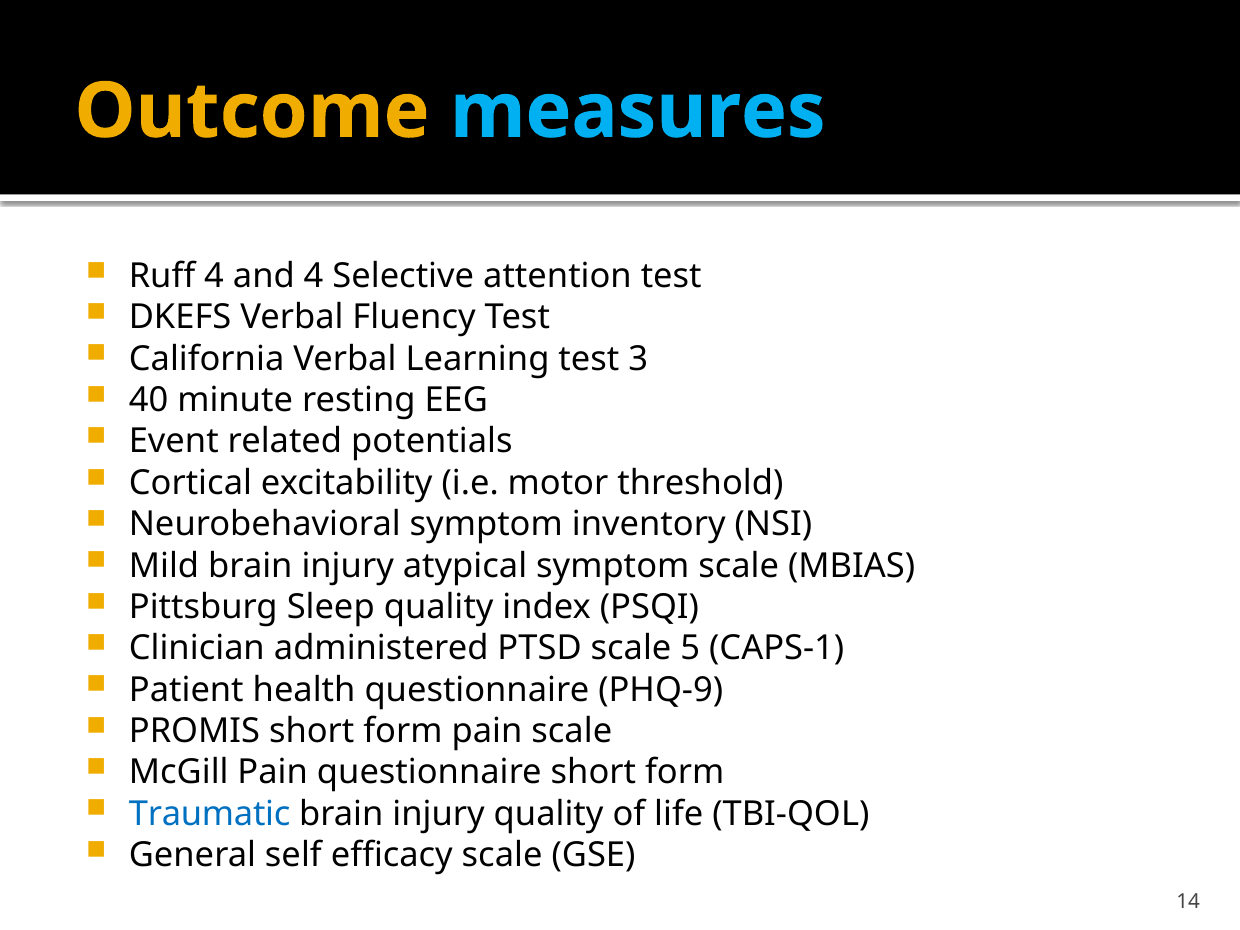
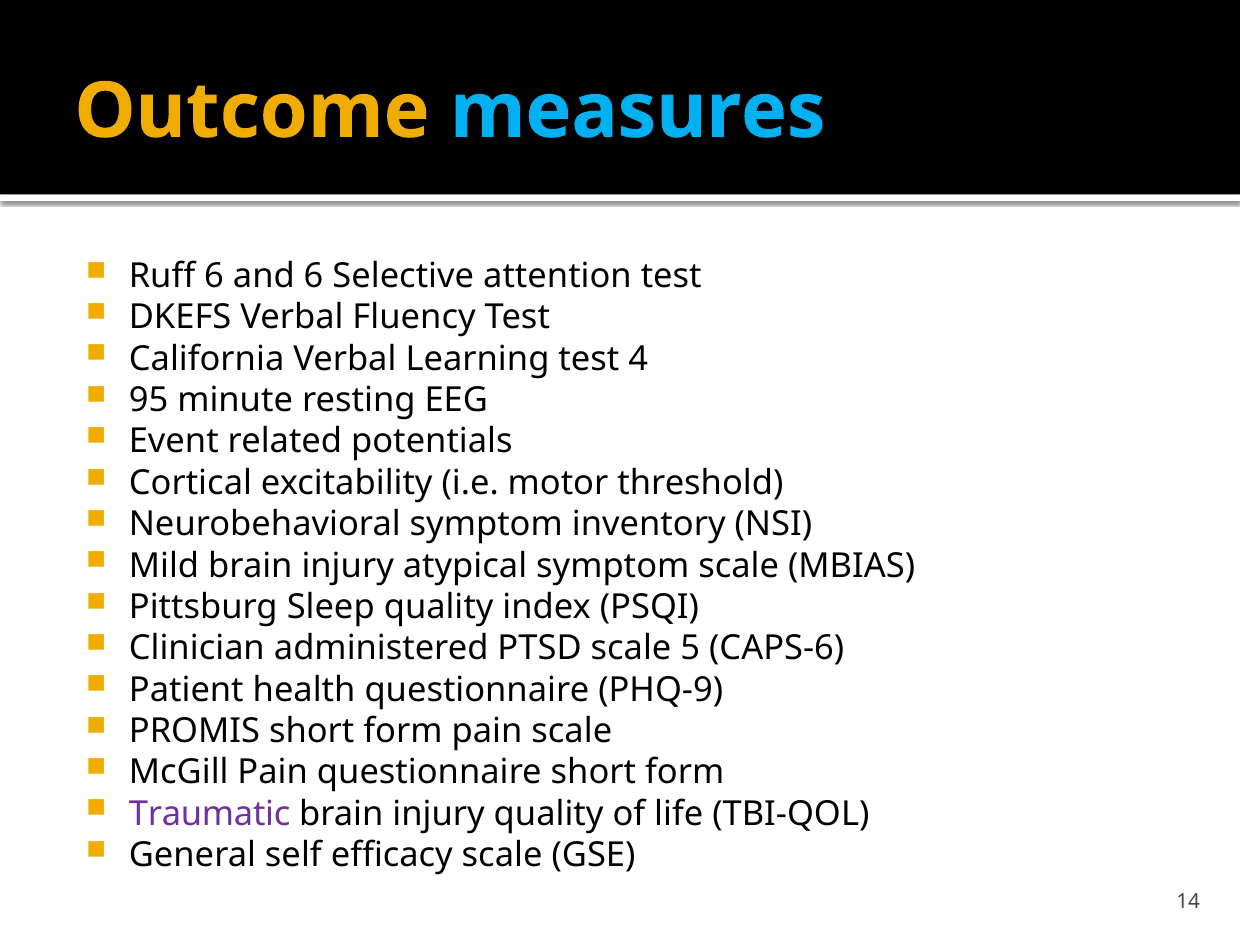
Ruff 4: 4 -> 6 (214, 276)
and 4: 4 -> 6 (314, 276)
3: 3 -> 4 (638, 359)
40: 40 -> 95 (149, 400)
CAPS-1: CAPS-1 -> CAPS-6 (777, 648)
Traumatic colour: blue -> purple (210, 814)
